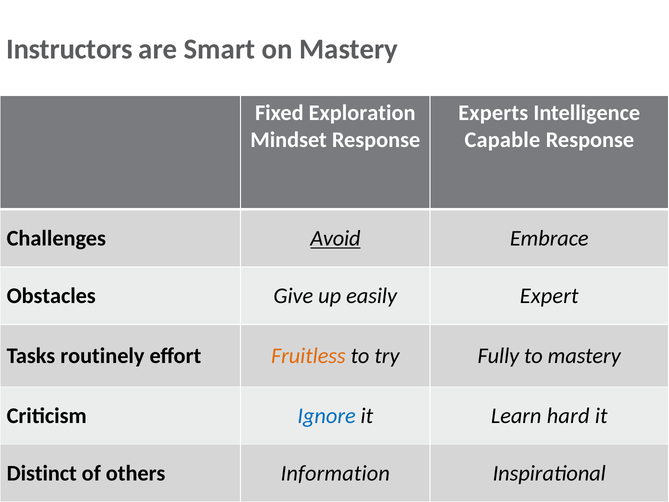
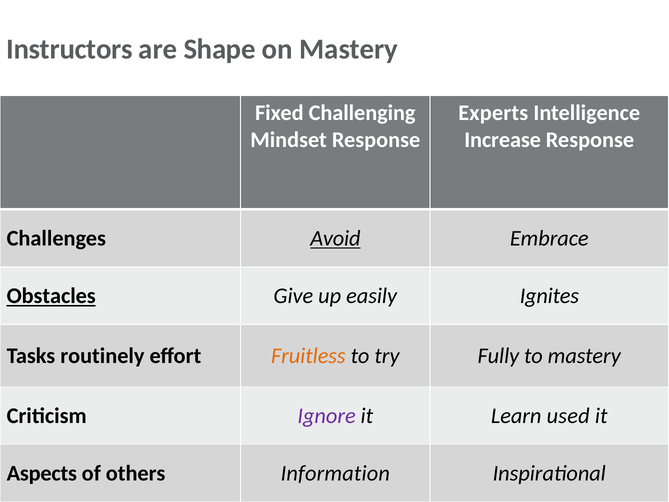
Smart: Smart -> Shape (220, 49)
Exploration: Exploration -> Challenging (362, 113)
Capable: Capable -> Increase (503, 140)
Obstacles underline: none -> present (51, 296)
Expert: Expert -> Ignites (549, 296)
Ignore colour: blue -> purple (327, 416)
hard: hard -> used (568, 416)
Distinct: Distinct -> Aspects (42, 473)
